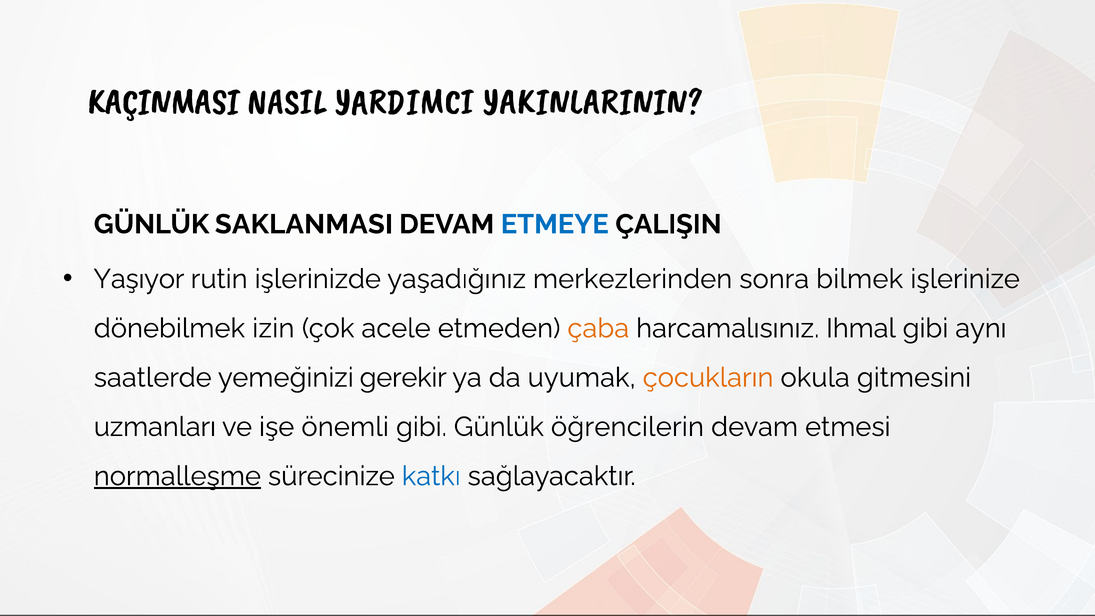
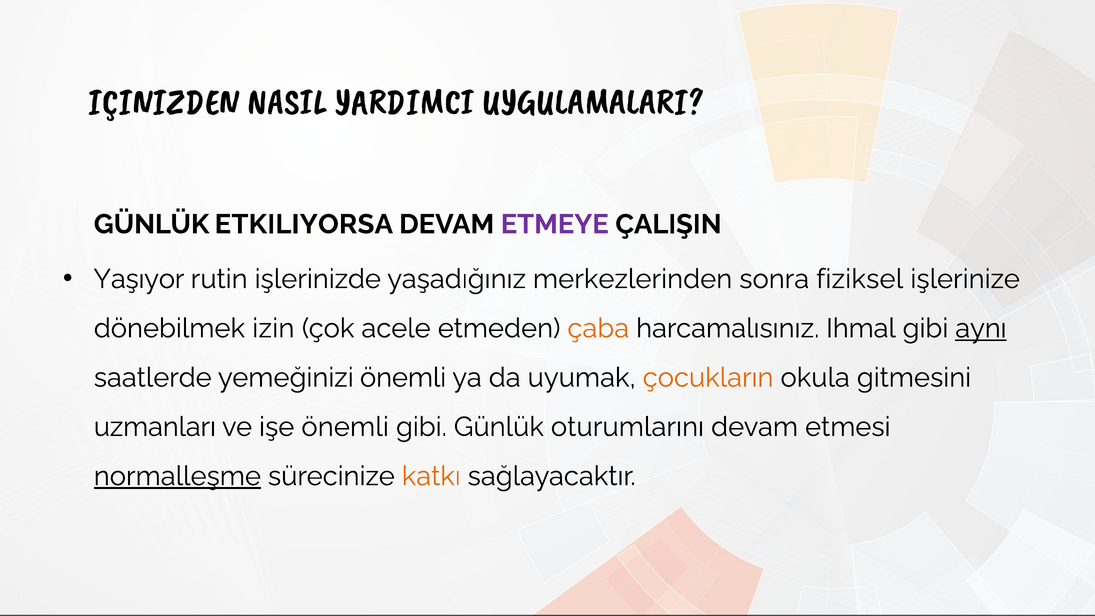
KAÇINMASI: KAÇINMASI -> IÇINIZDEN (164, 102)
YAKINLARININ: YAKINLARININ -> UYGULAMALARI (593, 102)
SAKLANMASI: SAKLANMASI -> ETKILIYORSA (304, 224)
ETMEYE colour: blue -> purple (555, 224)
bilmek: bilmek -> fiziksel (860, 279)
aynı underline: none -> present (981, 328)
yemeğinizi gerekir: gerekir -> önemli (403, 378)
öğrencilerin: öğrencilerin -> oturumlarını (627, 427)
katkı colour: blue -> orange (431, 476)
